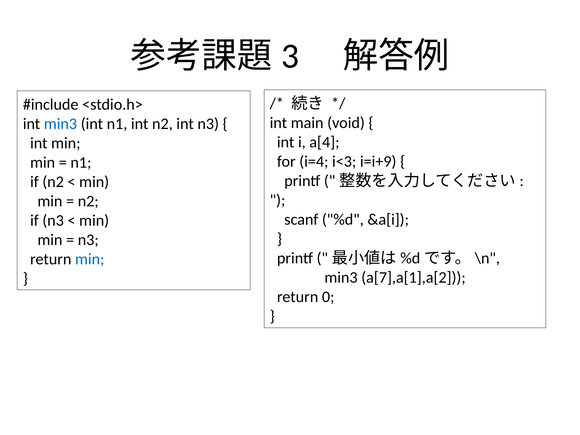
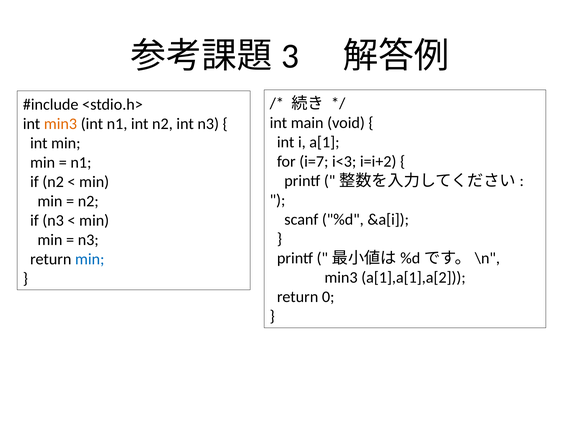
min3 colour: blue -> orange (60, 124)
a[4: a[4 -> a[1 (324, 142)
i=4: i=4 -> i=7 (314, 162)
i=i+9: i=i+9 -> i=i+2 (378, 162)
a[7],a[1],a[2: a[7],a[1],a[2 -> a[1],a[1],a[2 (413, 278)
